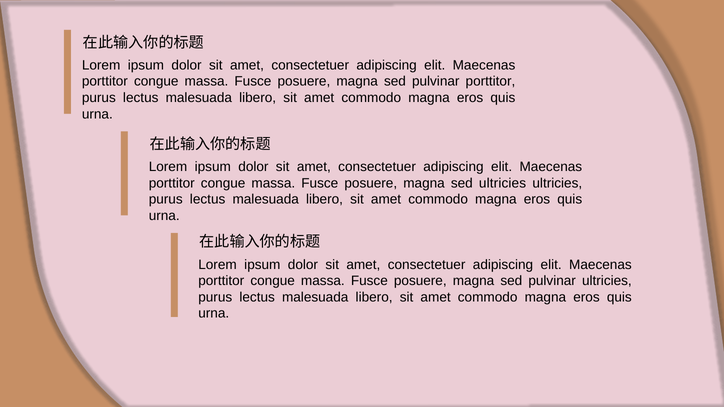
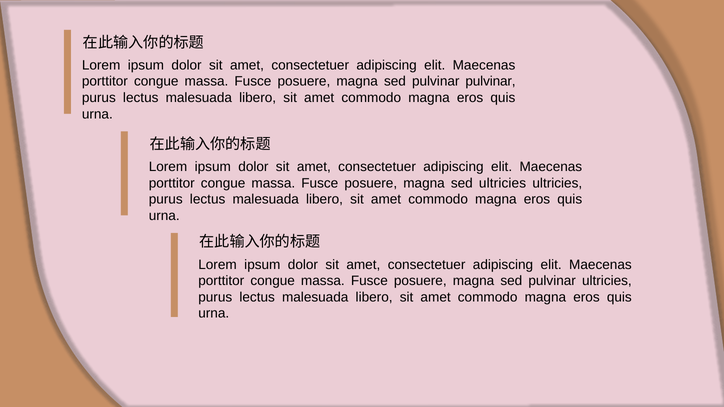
pulvinar porttitor: porttitor -> pulvinar (491, 82)
